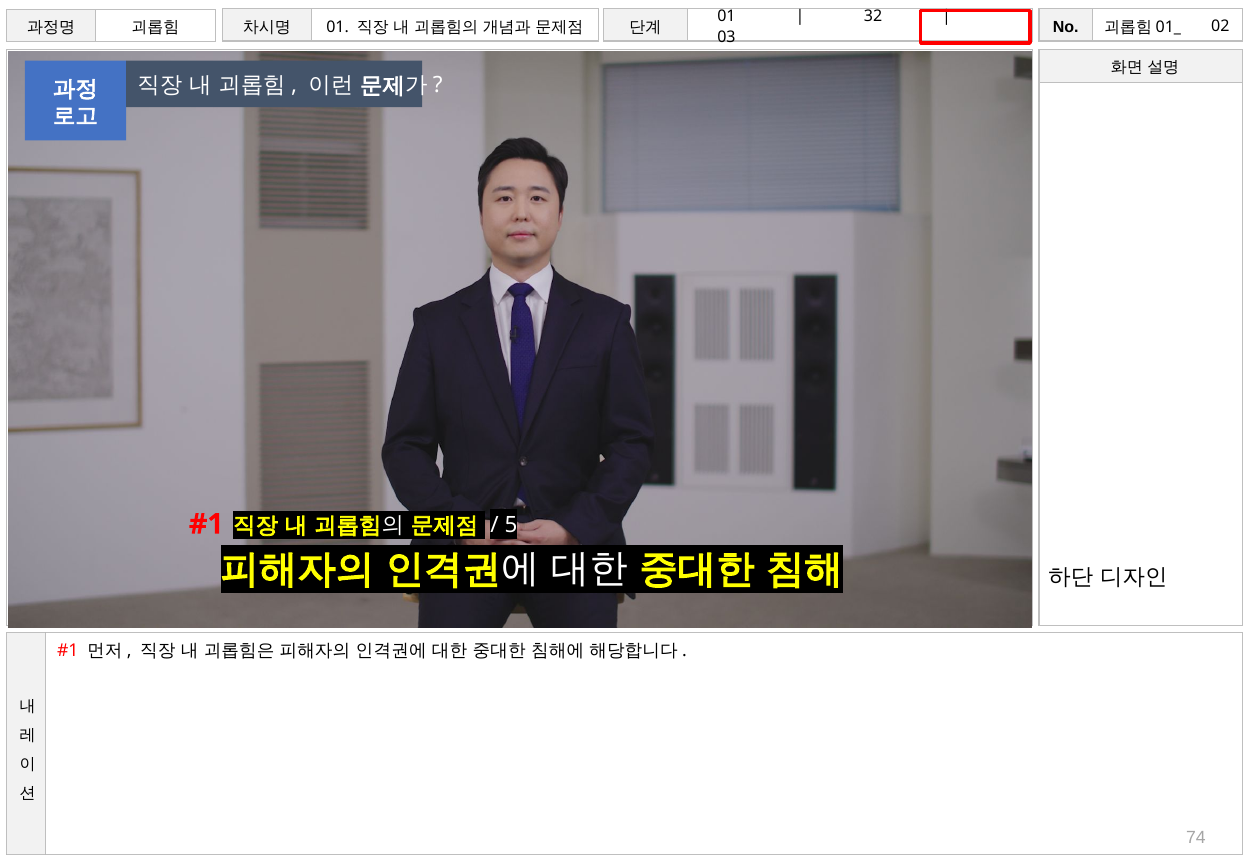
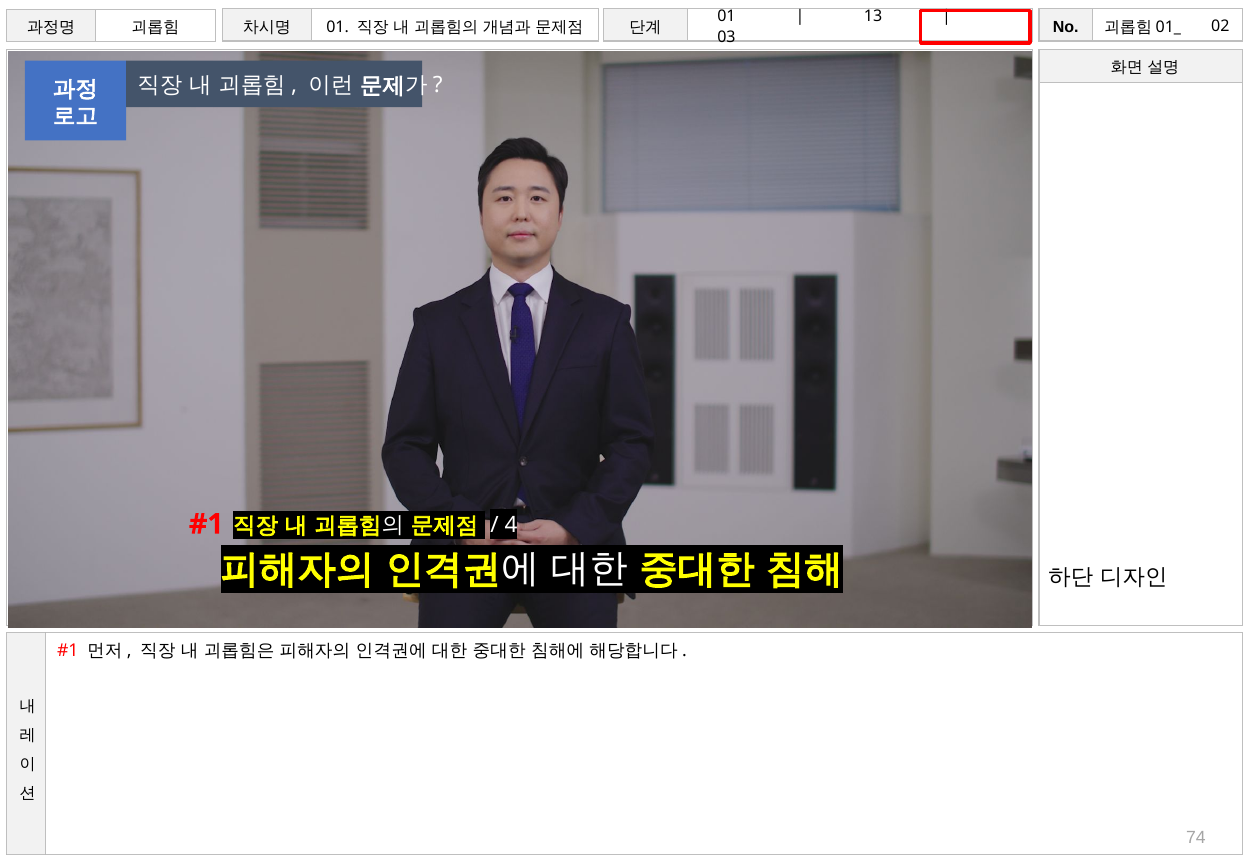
32: 32 -> 13 (873, 16)
5: 5 -> 4 (511, 525)
